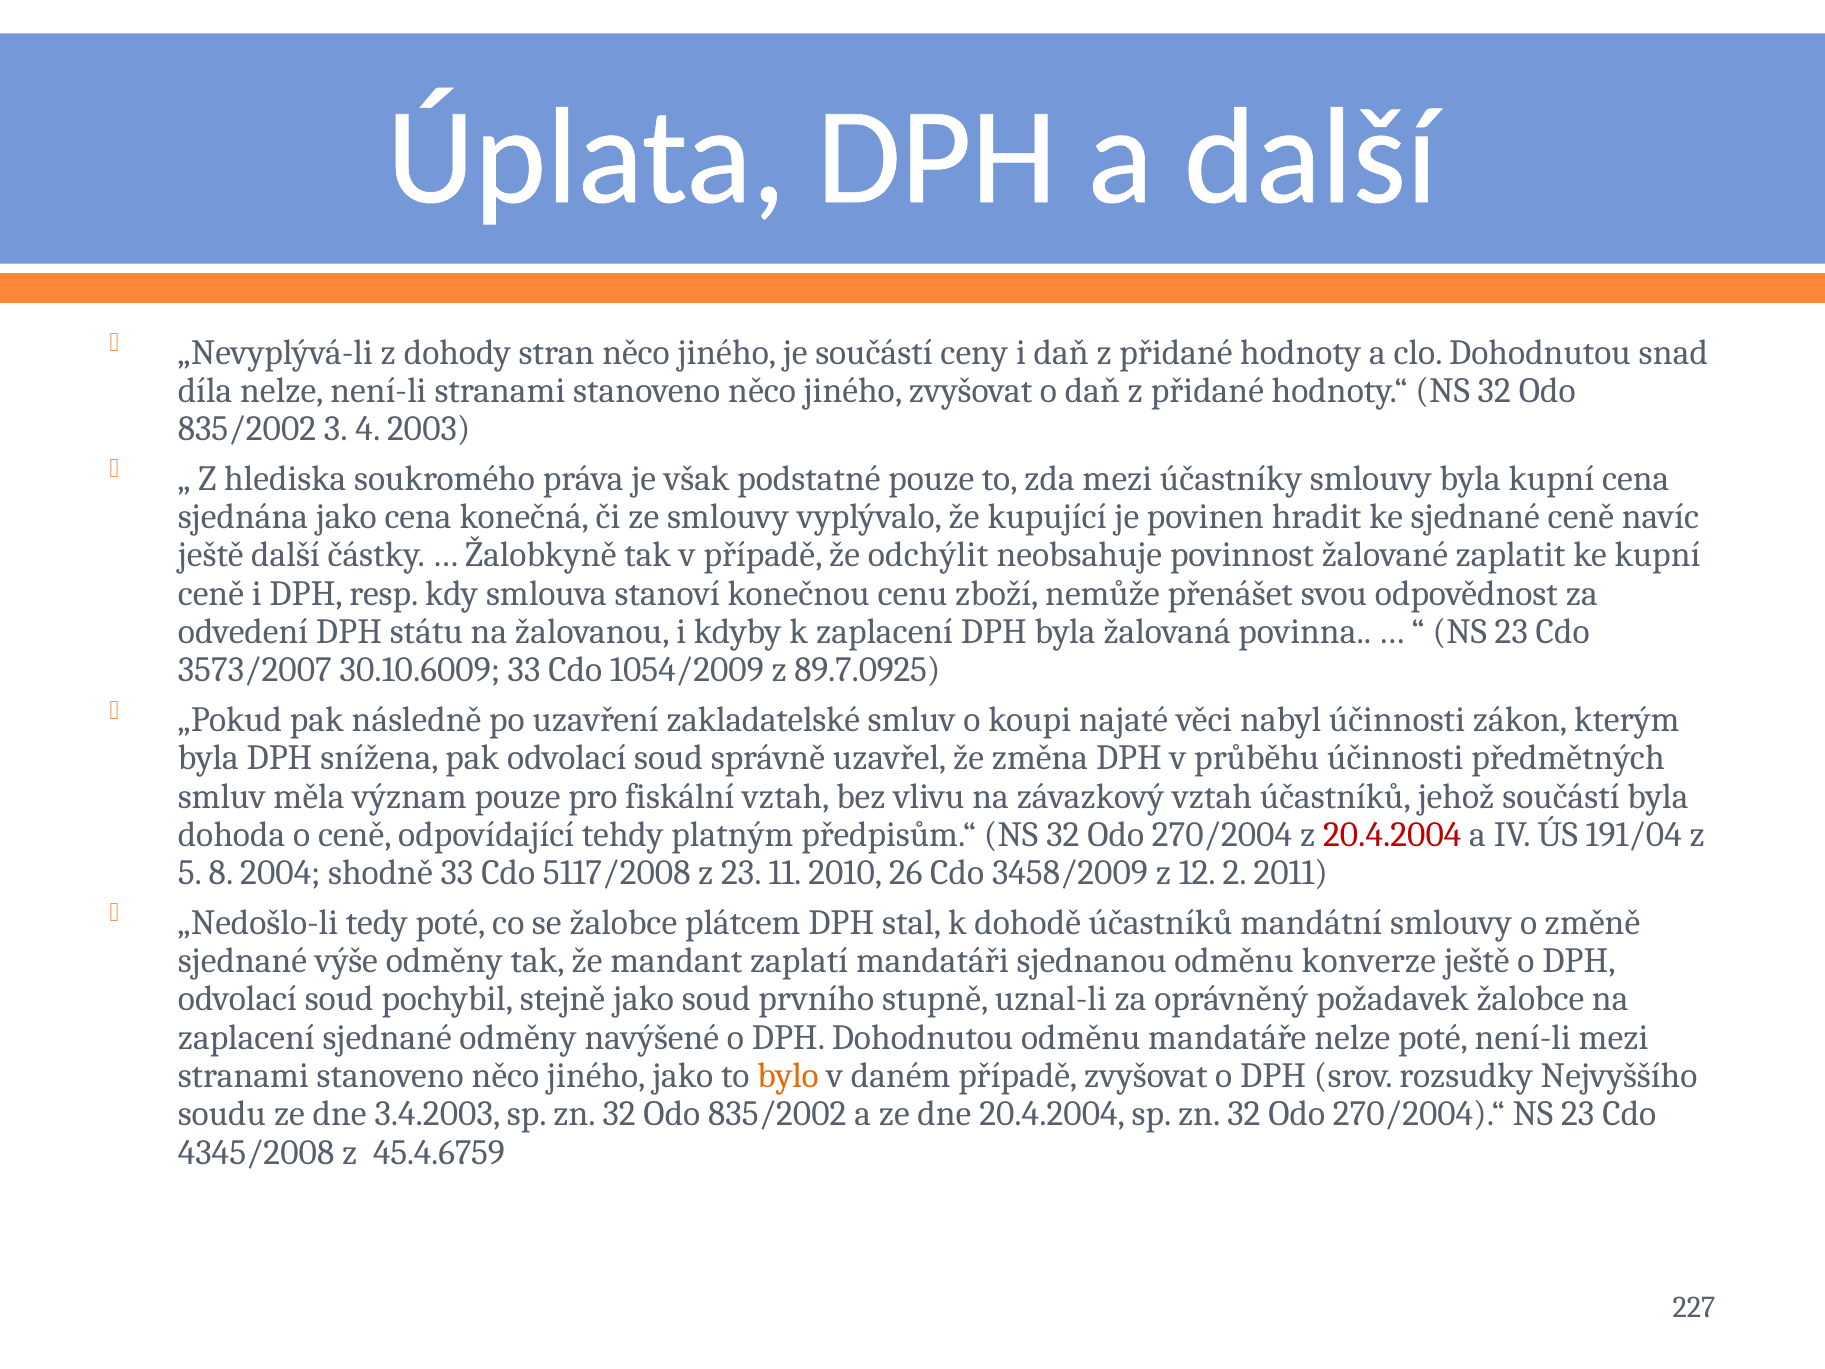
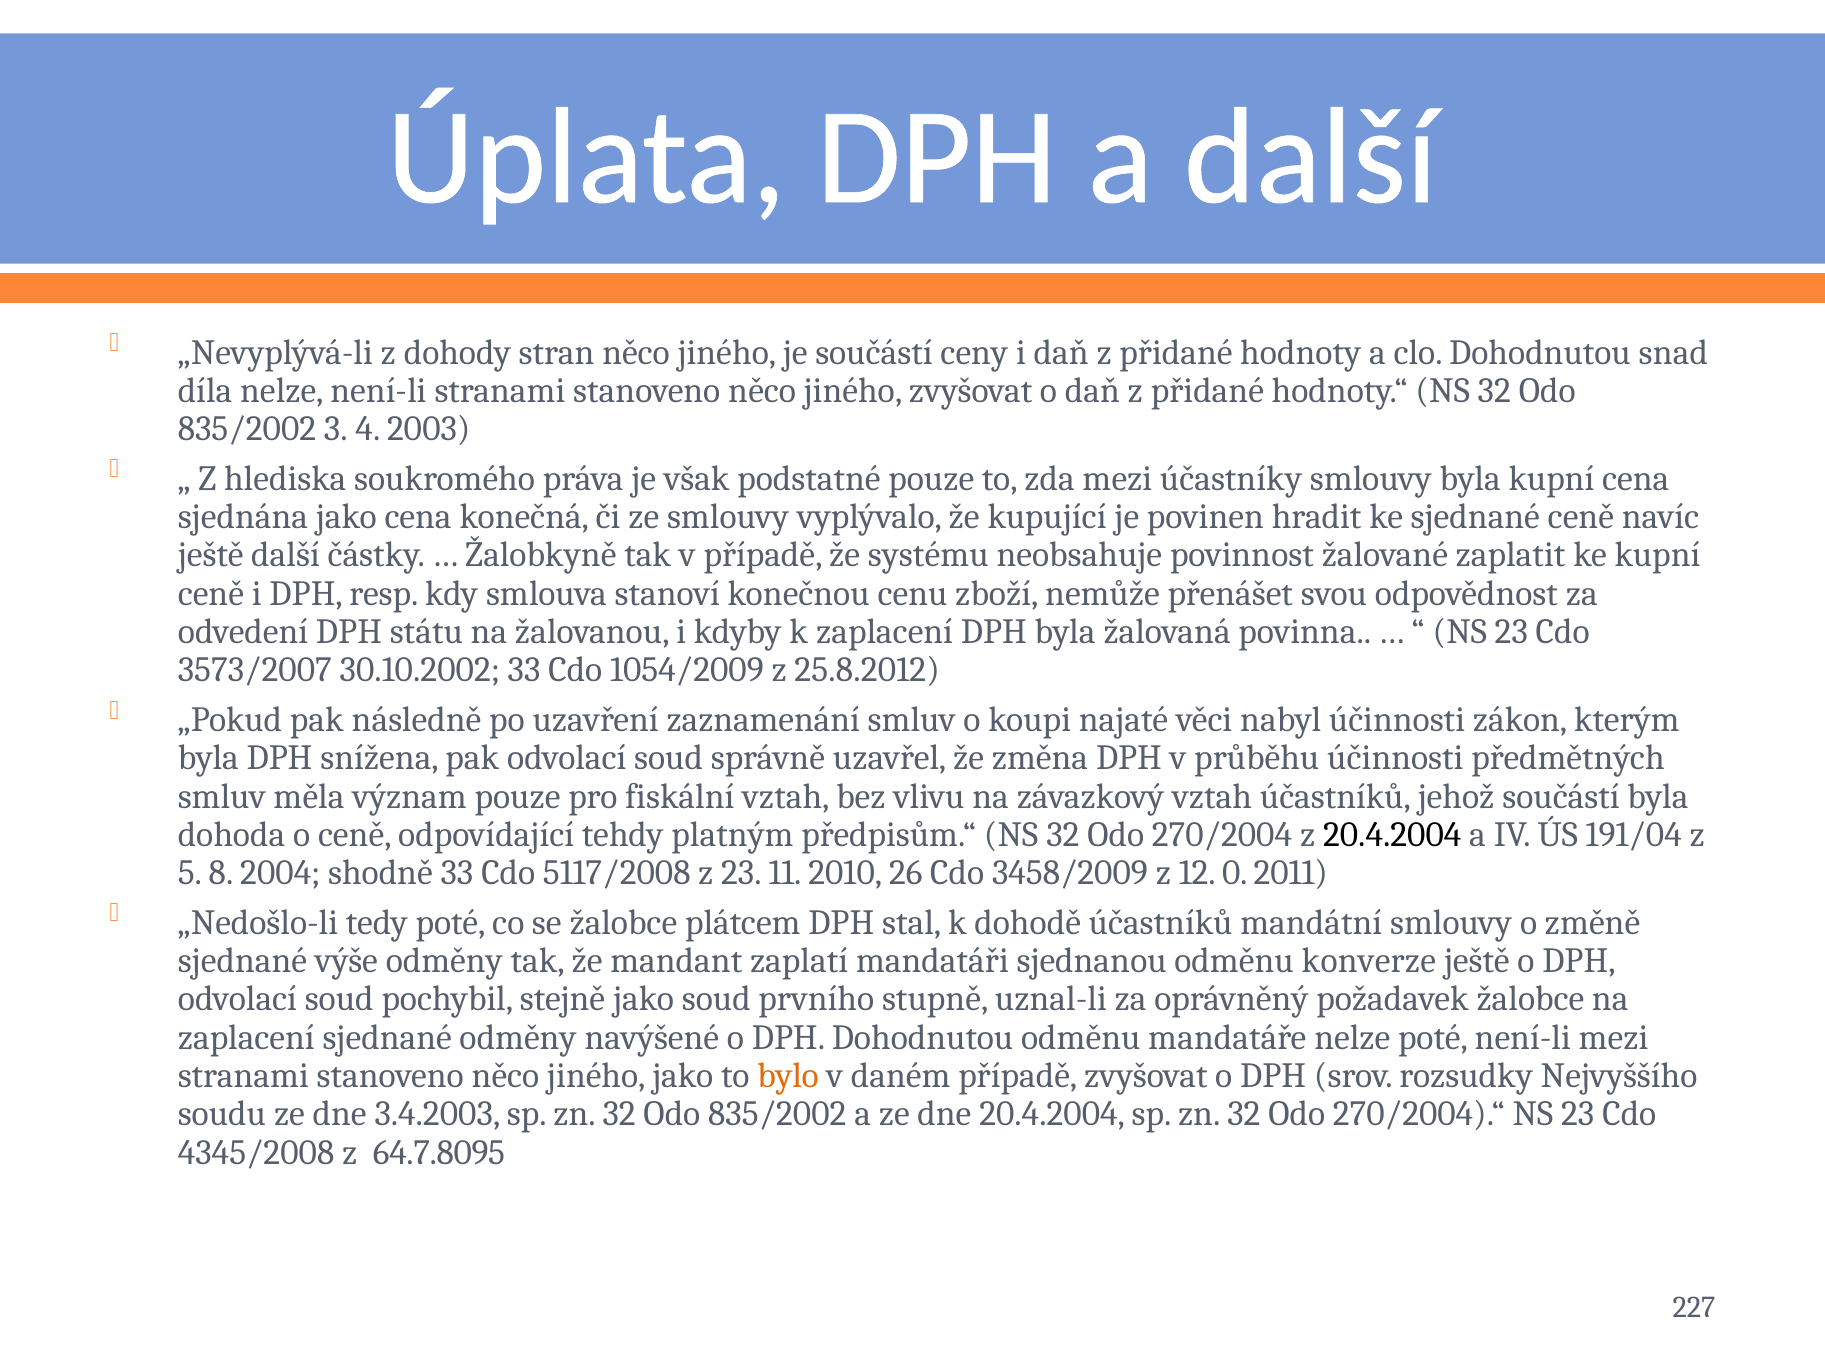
odchýlit: odchýlit -> systému (928, 555)
30.10.6009: 30.10.6009 -> 30.10.2002 (420, 670)
89.7.0925: 89.7.0925 -> 25.8.2012 (867, 670)
zakladatelské: zakladatelské -> zaznamenání (763, 719)
20.4.2004 colour: red -> black (1392, 835)
2: 2 -> 0 (1235, 873)
45.4.6759: 45.4.6759 -> 64.7.8095 (439, 1152)
